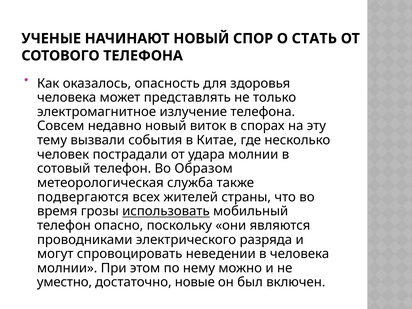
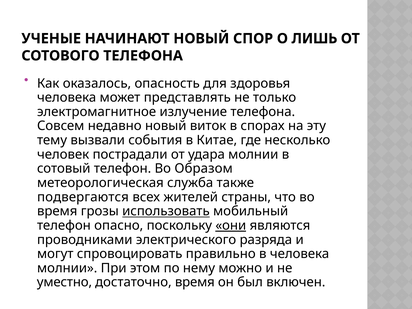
СТАТЬ: СТАТЬ -> ЛИШЬ (314, 39)
они underline: none -> present (231, 225)
неведении: неведении -> правильно (221, 254)
достаточно новые: новые -> время (195, 282)
